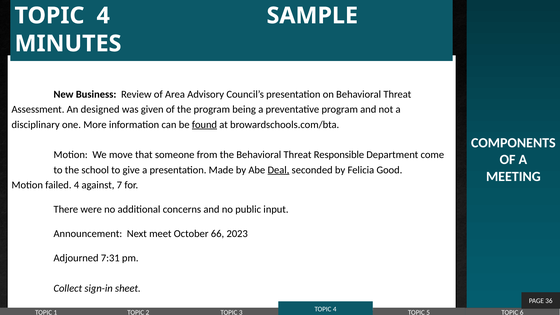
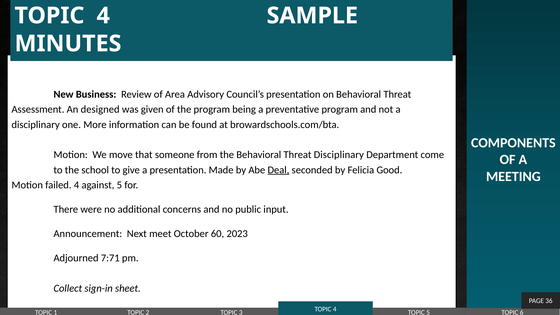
found underline: present -> none (204, 125)
Threat Responsible: Responsible -> Disciplinary (339, 155)
against 7: 7 -> 5 (119, 185)
66: 66 -> 60 (217, 234)
7:31: 7:31 -> 7:71 (110, 258)
